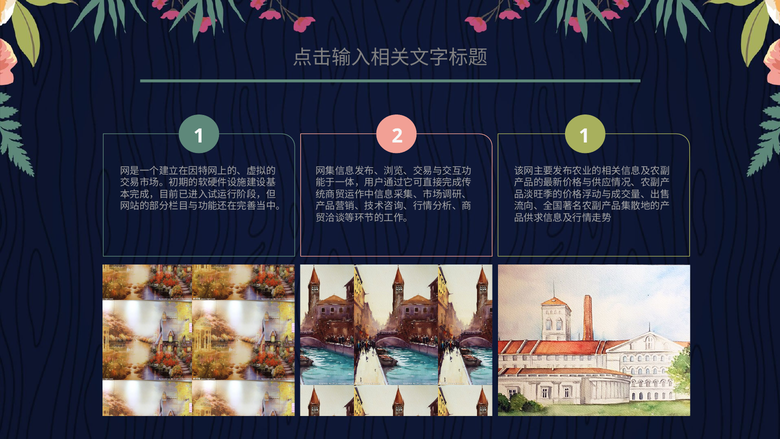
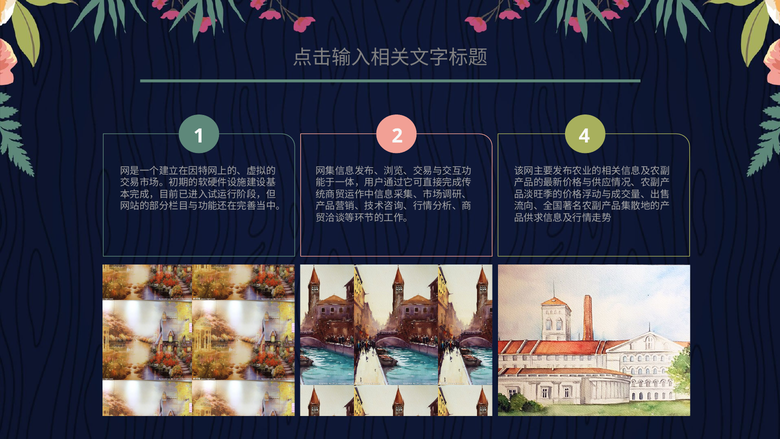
2 1: 1 -> 4 (584, 136)
